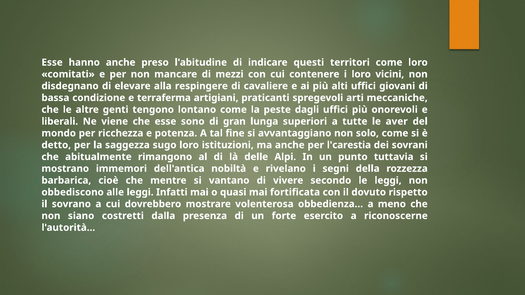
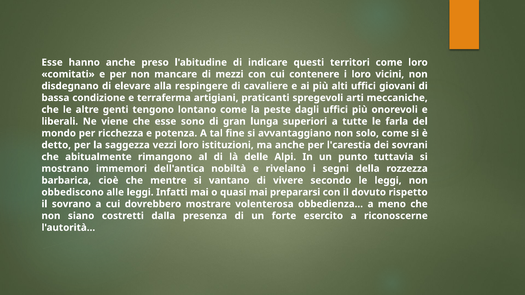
aver: aver -> farla (397, 122)
sugo: sugo -> vezzi (165, 145)
fortificata: fortificata -> prepararsi (295, 192)
